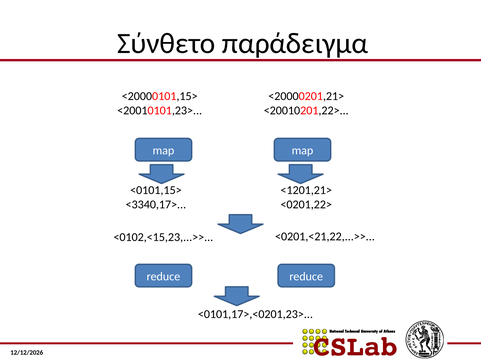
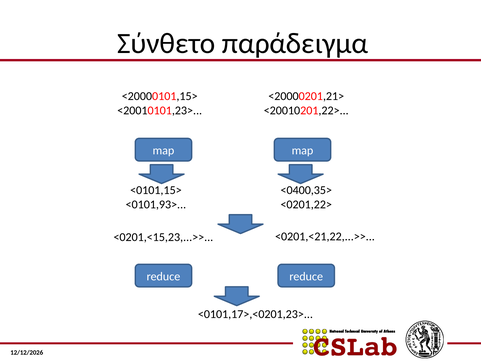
<1201,21>: <1201,21> -> <0400,35> (306, 190)
<3340,17>: <3340,17> -> <0101,93> (156, 204)
<0102,<15,23,...>>: <0102,<15,23,...>> -> <0201,<15,23,...>> (163, 237)
